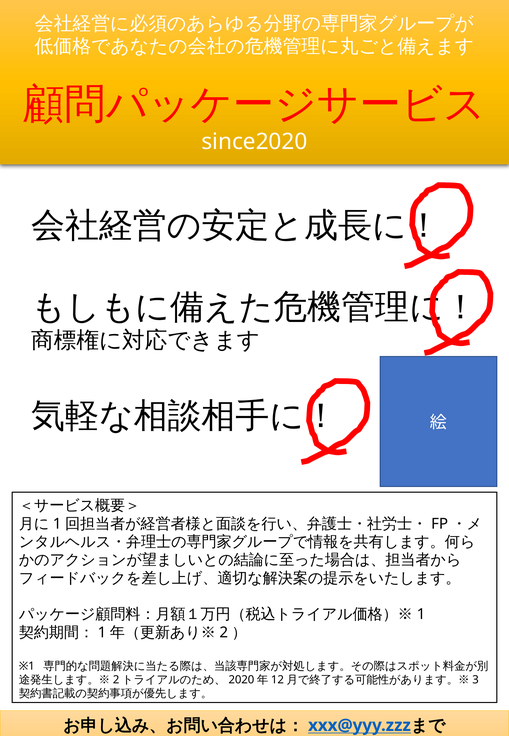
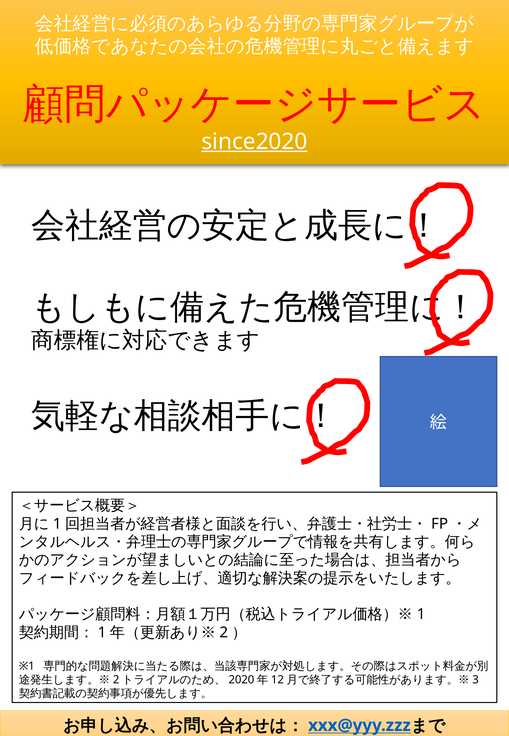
since2020 underline: none -> present (254, 141)
